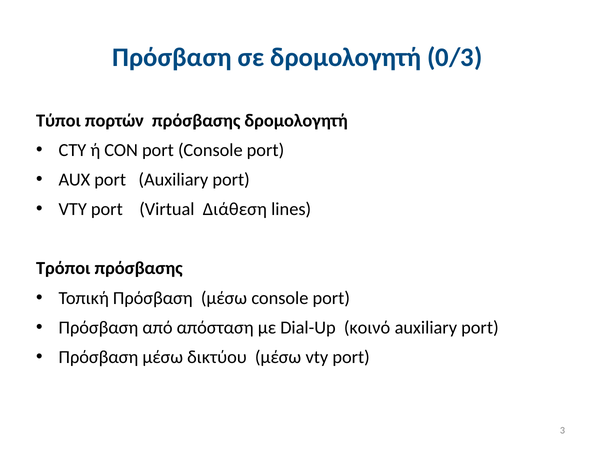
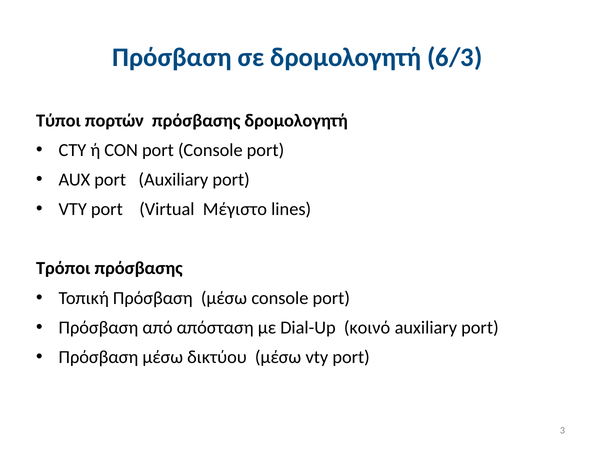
0/3: 0/3 -> 6/3 (455, 57)
Διάθεση: Διάθεση -> Μέγιστο (235, 209)
